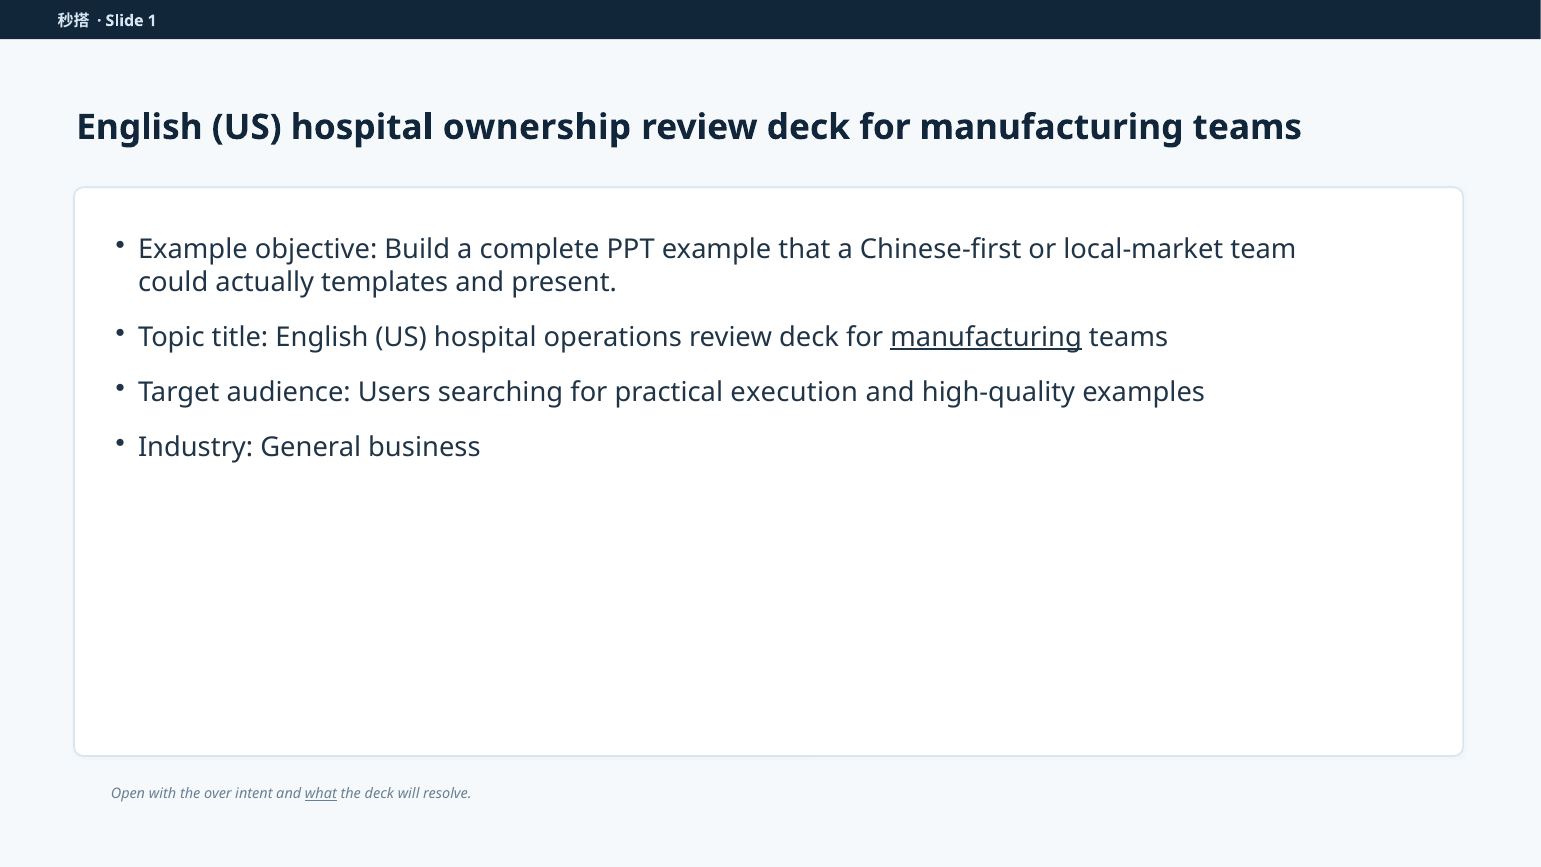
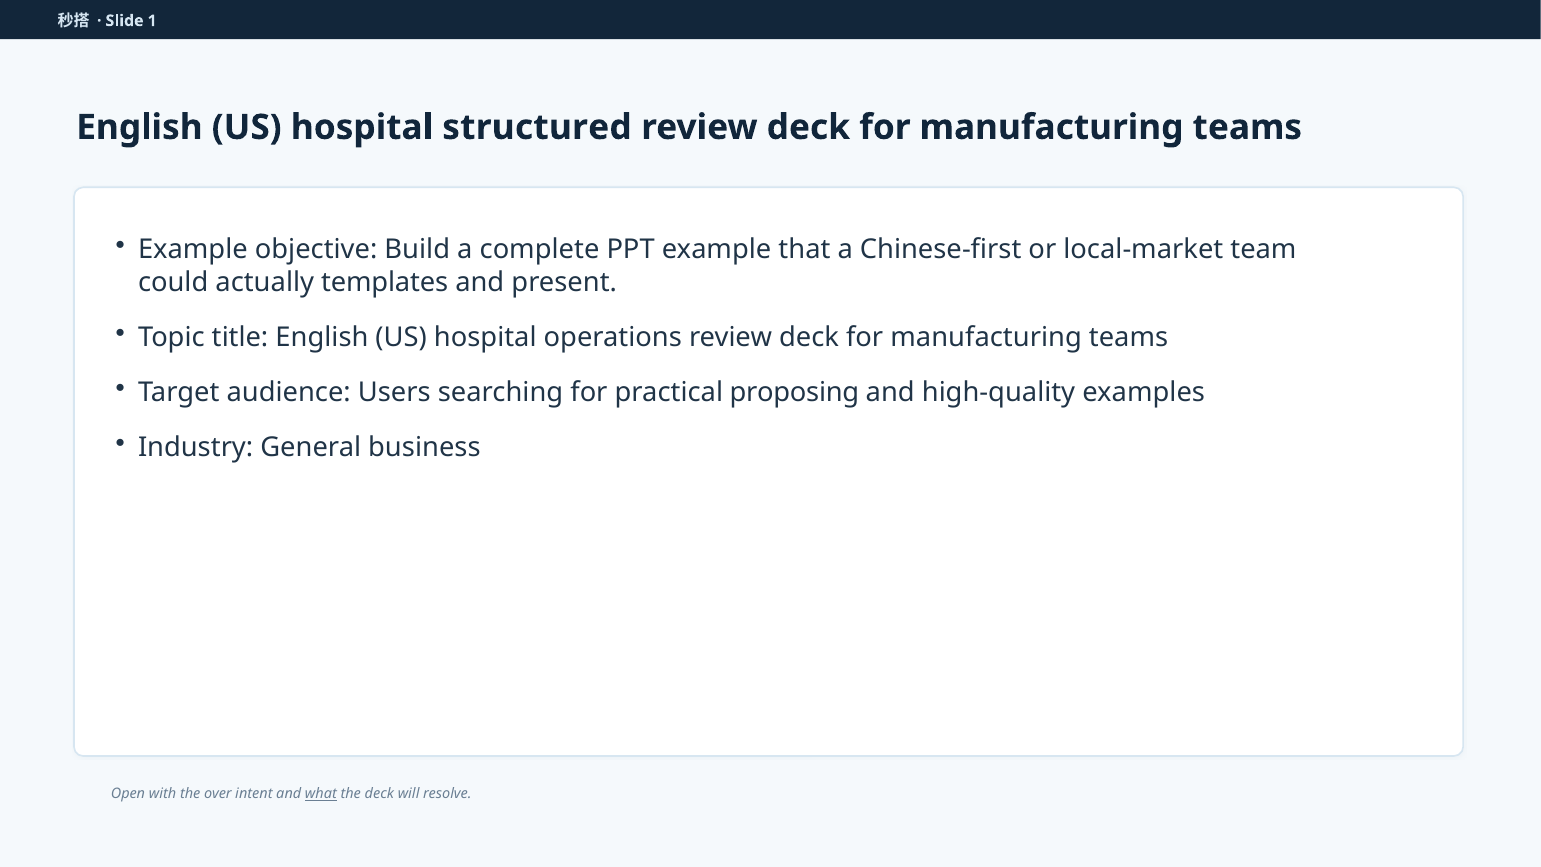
ownership: ownership -> structured (537, 127)
manufacturing underline: present -> none (986, 337)
execution: execution -> proposing (794, 393)
